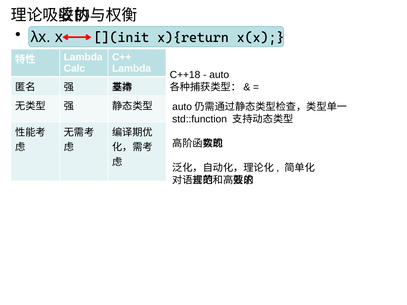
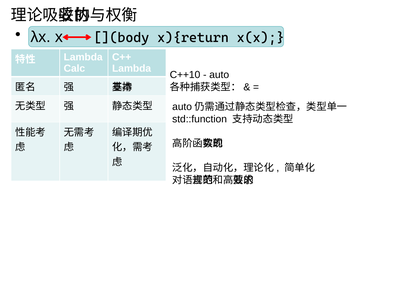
](init: ](init -> ](body (121, 38)
C++18: C++18 -> C++10 (185, 75)
